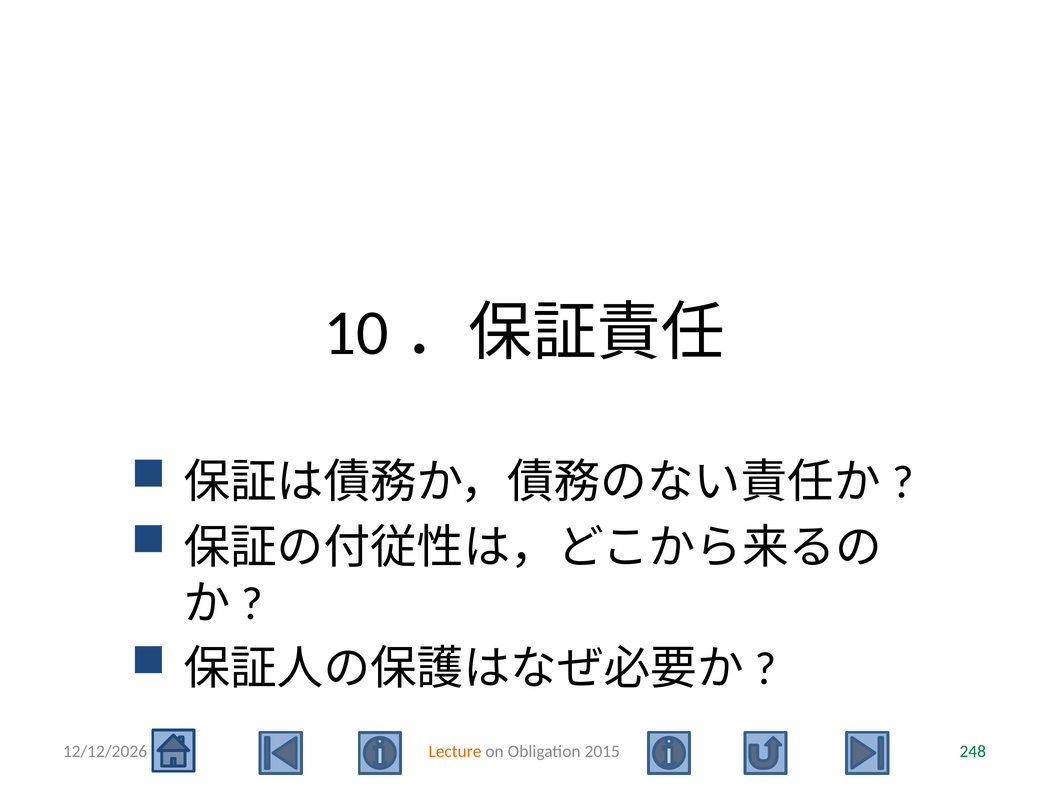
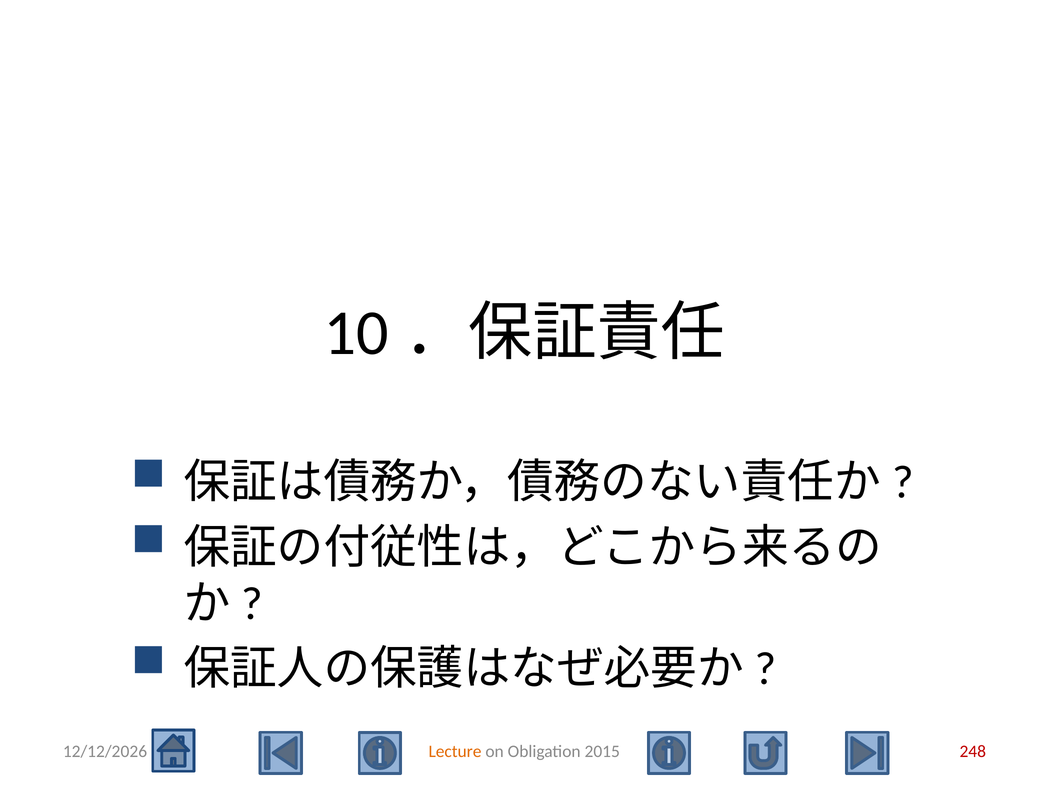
248 colour: green -> red (973, 751)
